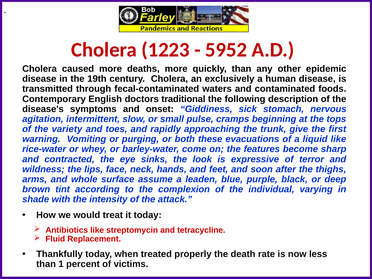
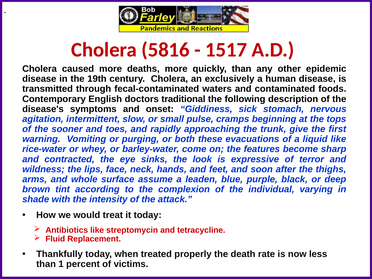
1223: 1223 -> 5816 (166, 50)
5952: 5952 -> 1517 (226, 50)
variety: variety -> sooner (67, 129)
